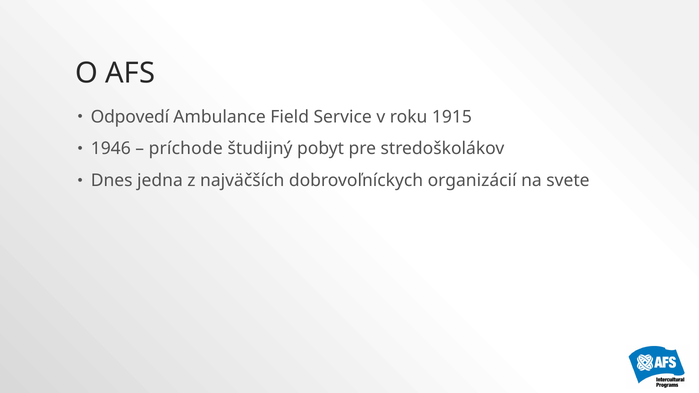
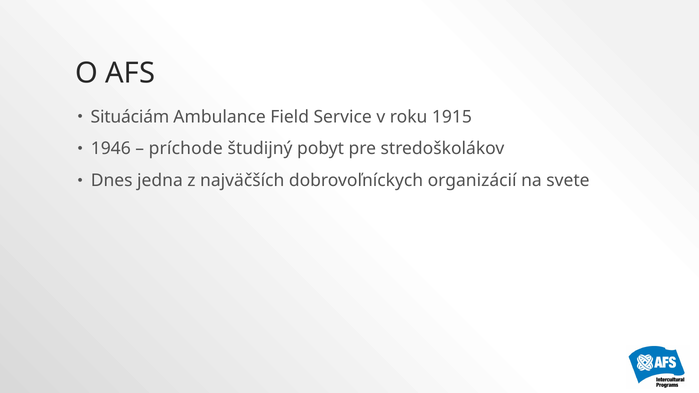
Odpovedí: Odpovedí -> Situáciám (130, 117)
